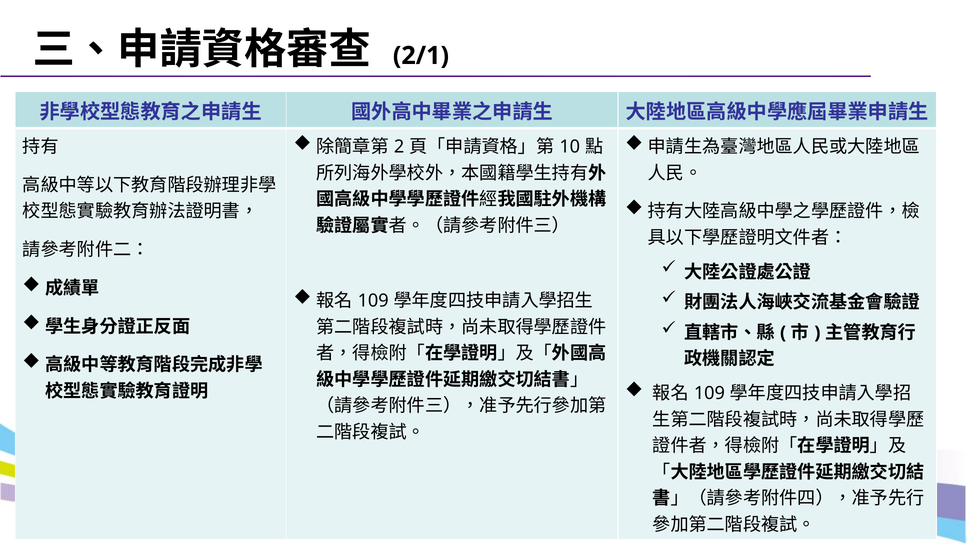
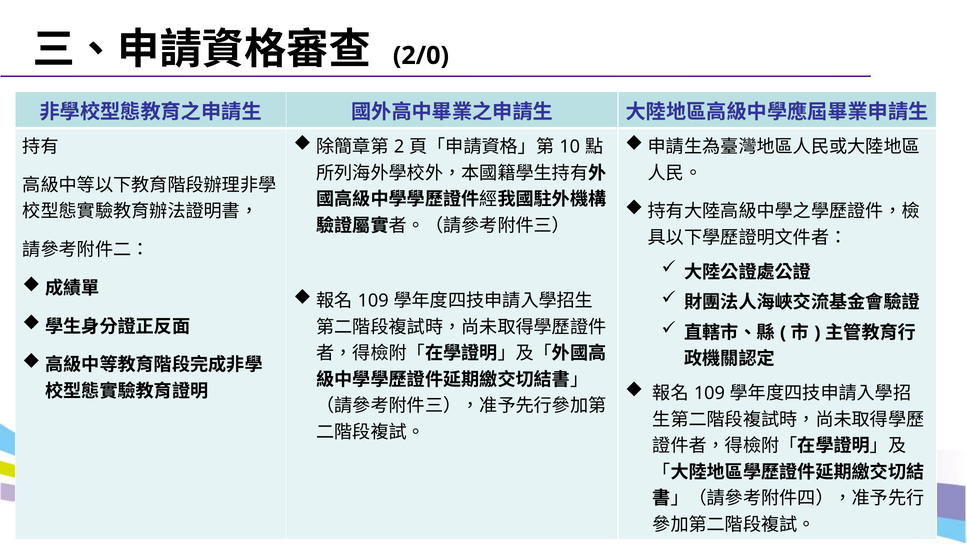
2/1: 2/1 -> 2/0 (421, 56)
